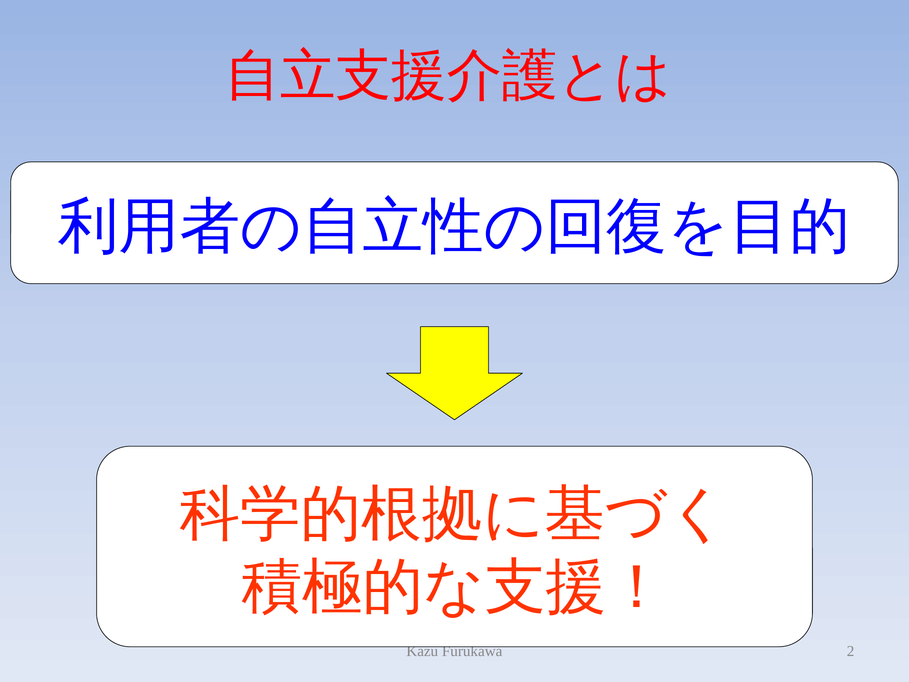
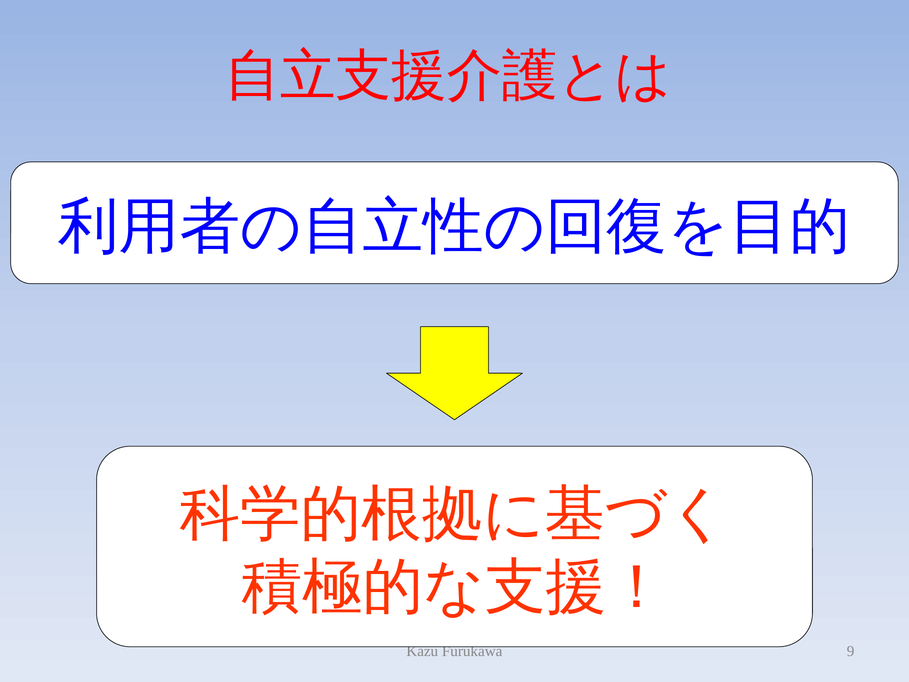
2: 2 -> 9 (851, 651)
